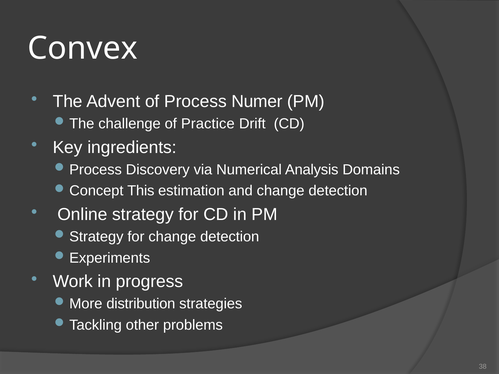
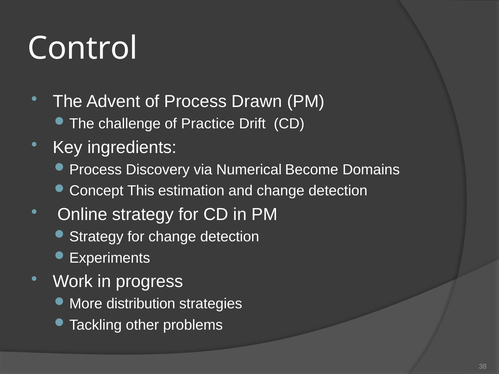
Convex: Convex -> Control (83, 48)
Numer: Numer -> Drawn (257, 101)
Analysis: Analysis -> Become (312, 170)
